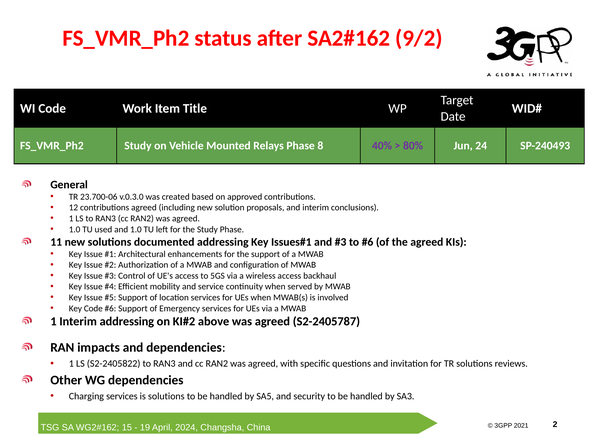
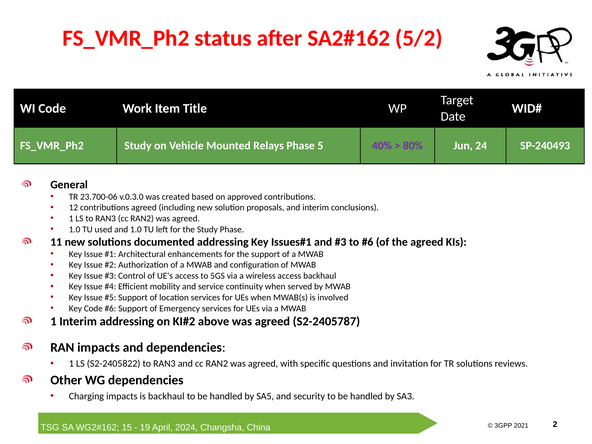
9/2: 9/2 -> 5/2 (419, 38)
8: 8 -> 5 (320, 146)
Charging services: services -> impacts (122, 396)
is solutions: solutions -> backhaul (166, 396)
